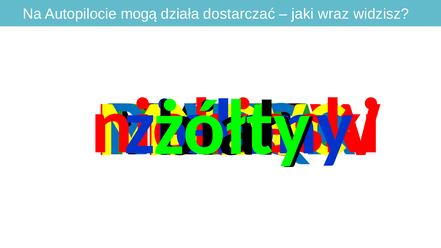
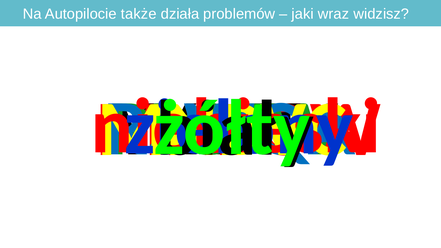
mogą: mogą -> także (139, 14)
dostarczać: dostarczać -> problemów (239, 14)
